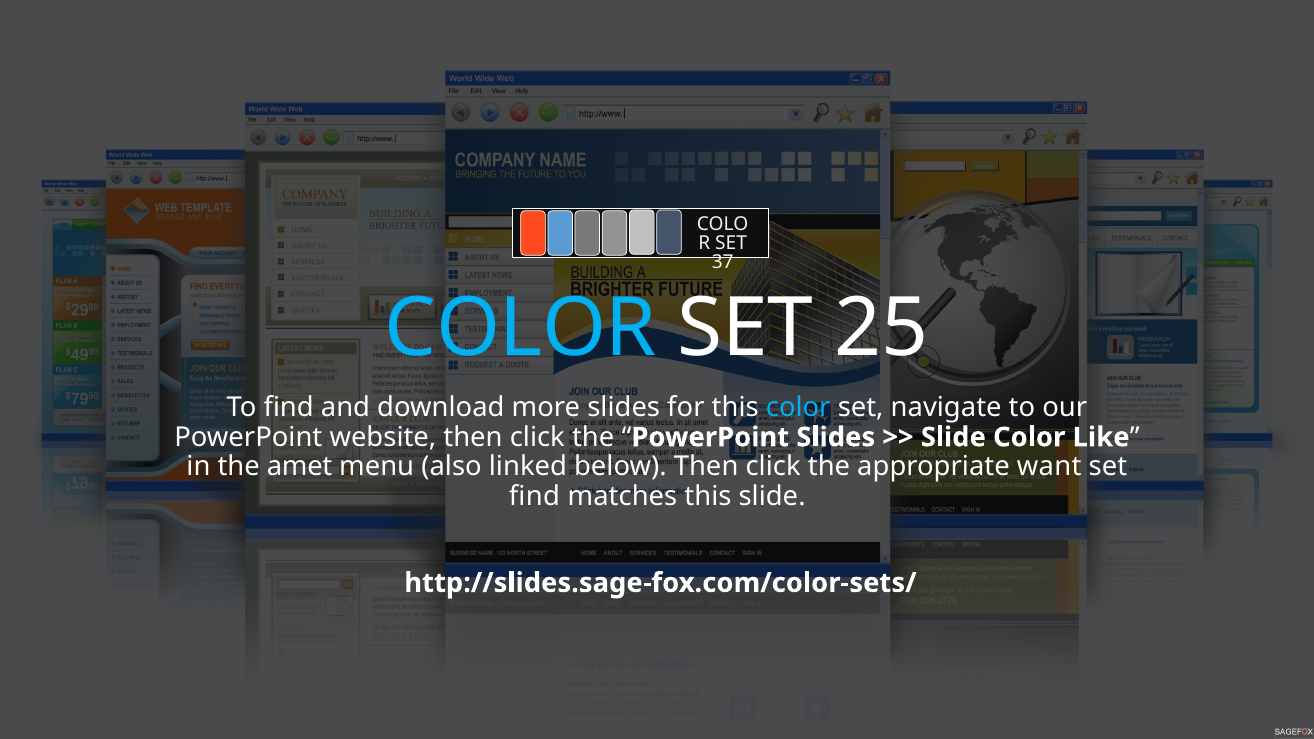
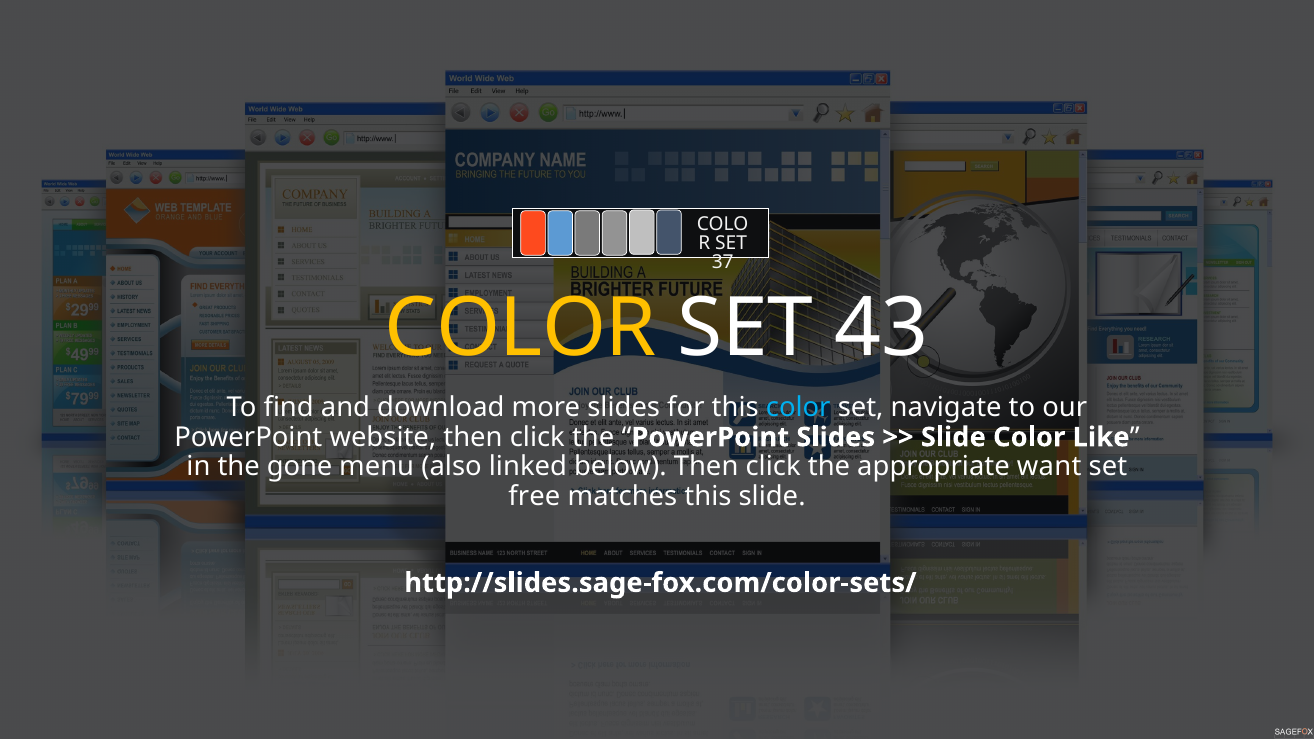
COLOR colour: light blue -> yellow (521, 328)
25: 25 -> 43 (882, 328)
amet: amet -> gone (300, 467)
find: find -> free (534, 496)
